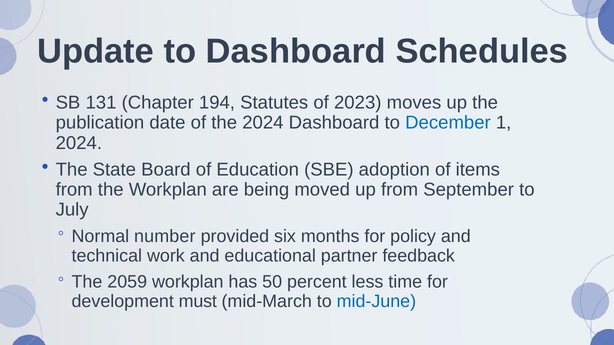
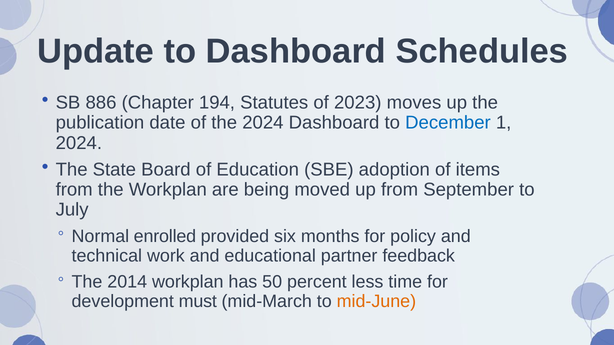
131: 131 -> 886 (101, 103)
number: number -> enrolled (165, 237)
2059: 2059 -> 2014 (127, 282)
mid-June colour: blue -> orange (376, 301)
